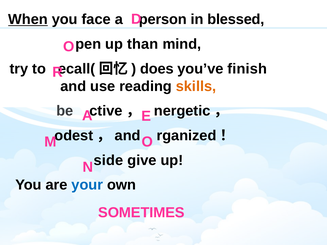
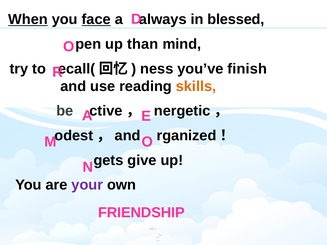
face underline: none -> present (96, 19)
person: person -> always (163, 19)
does: does -> ness (157, 69)
side: side -> gets (108, 160)
your colour: blue -> purple (87, 185)
SOMETIMES: SOMETIMES -> FRIENDSHIP (141, 213)
